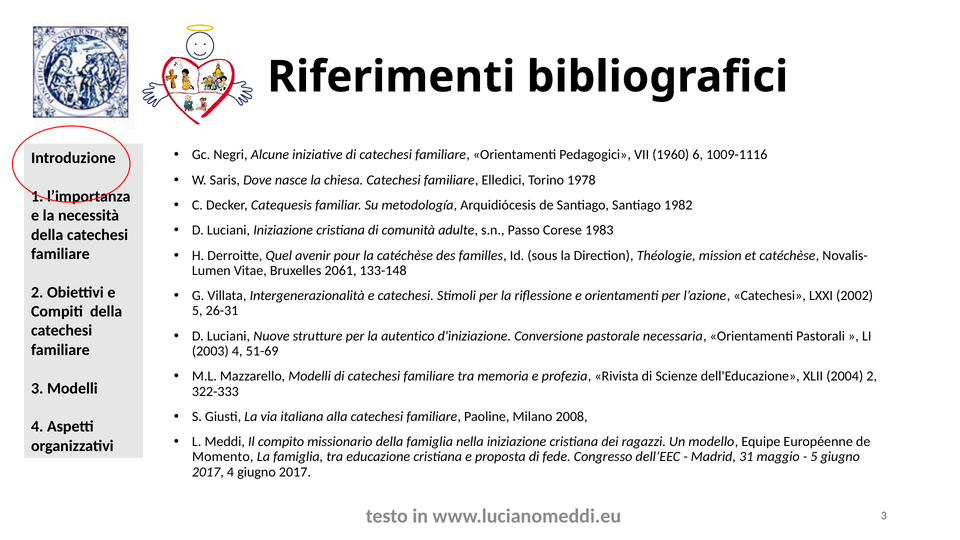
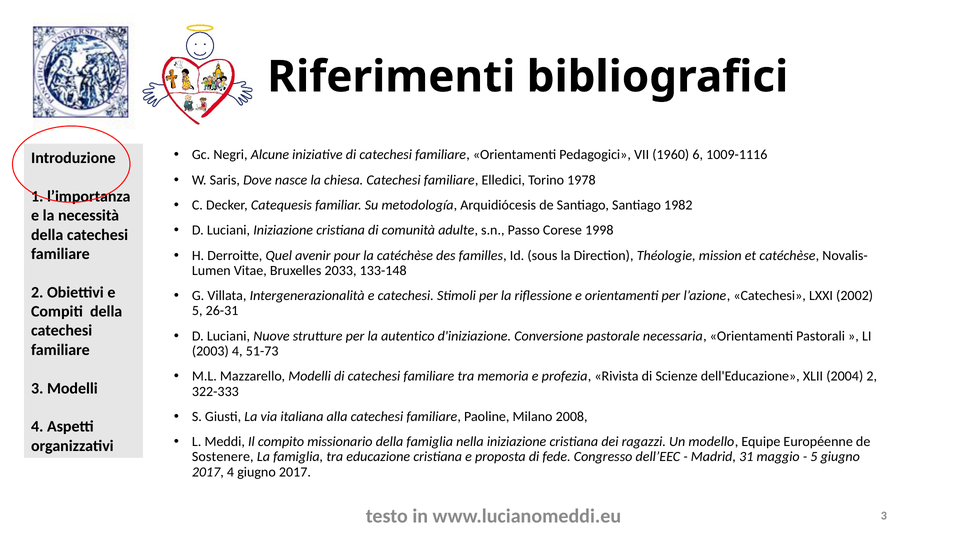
1983: 1983 -> 1998 (599, 230)
2061: 2061 -> 2033 (341, 271)
51-69: 51-69 -> 51-73 (262, 351)
Momento: Momento -> Sostenere (223, 457)
